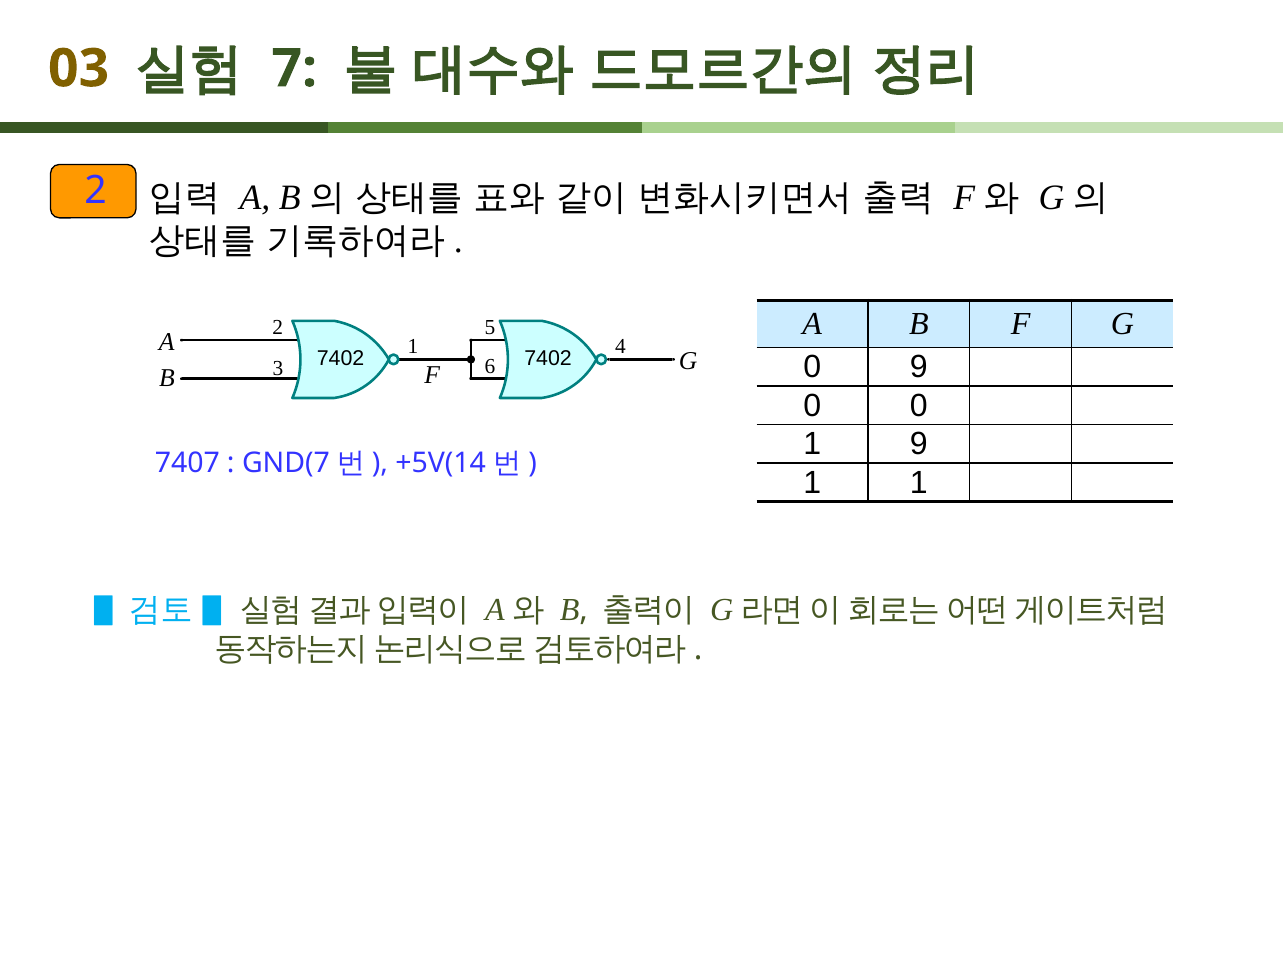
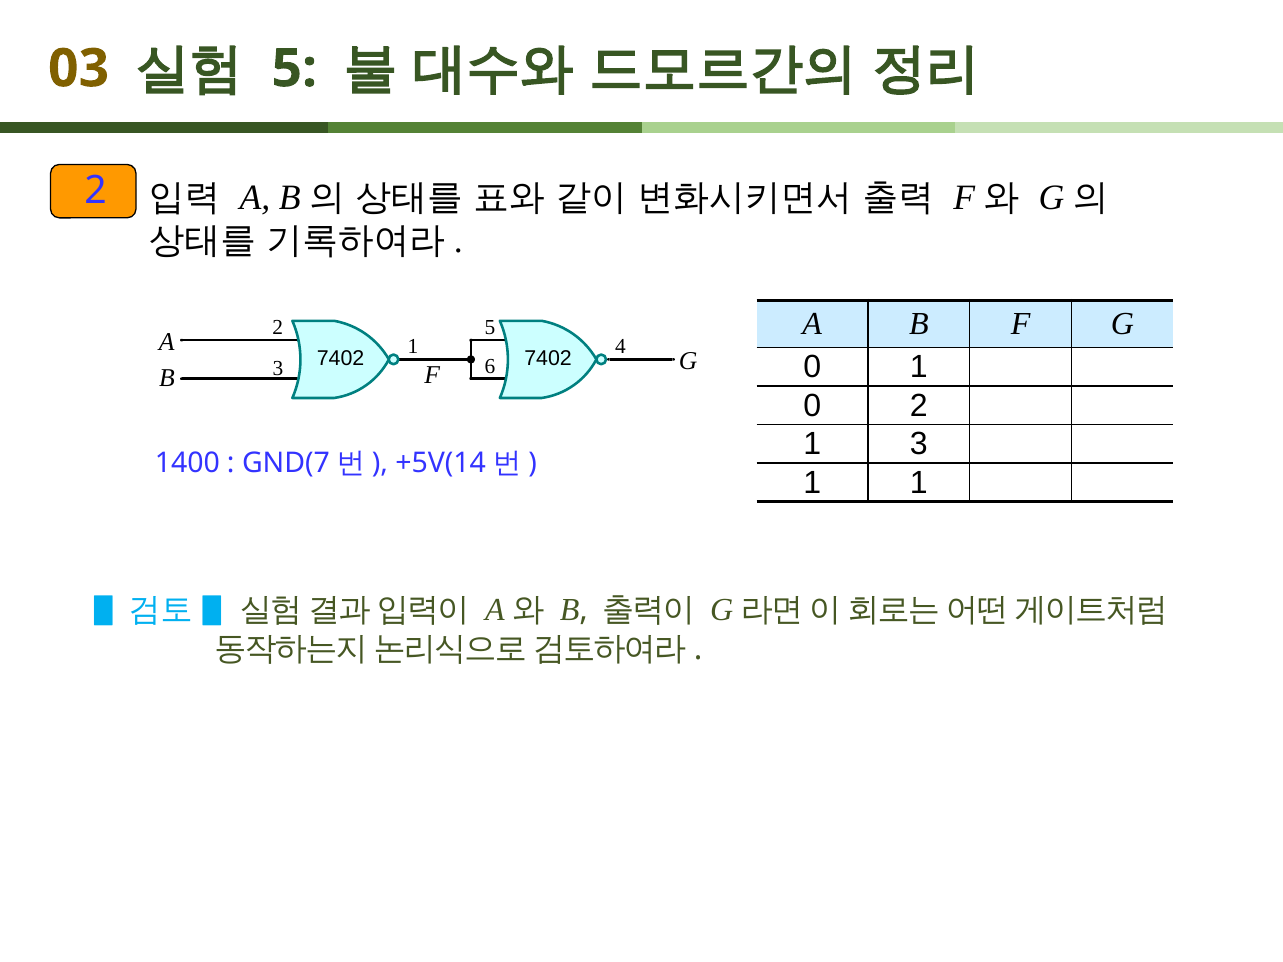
7: 7 -> 5 (294, 69)
0 9: 9 -> 1 (919, 367)
0 0: 0 -> 2 (919, 406)
9: 9 -> 3 (919, 444)
7407: 7407 -> 1400 (187, 463)
